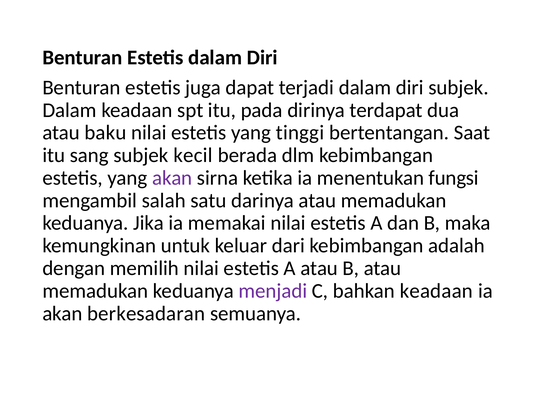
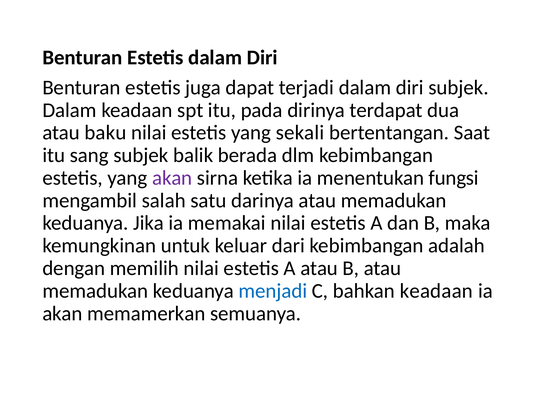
tinggi: tinggi -> sekali (300, 133)
kecil: kecil -> balik (193, 155)
menjadi colour: purple -> blue (273, 290)
berkesadaran: berkesadaran -> memamerkan (146, 313)
